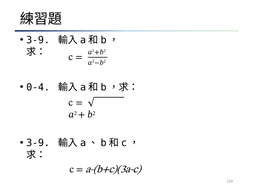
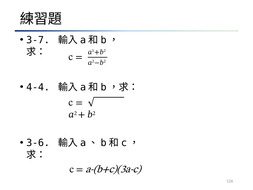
3-9: 3-9 -> 3-7 (38, 40)
0-4: 0-4 -> 4-4 (38, 87)
3-9: 3-9 -> 3-6 (38, 143)
